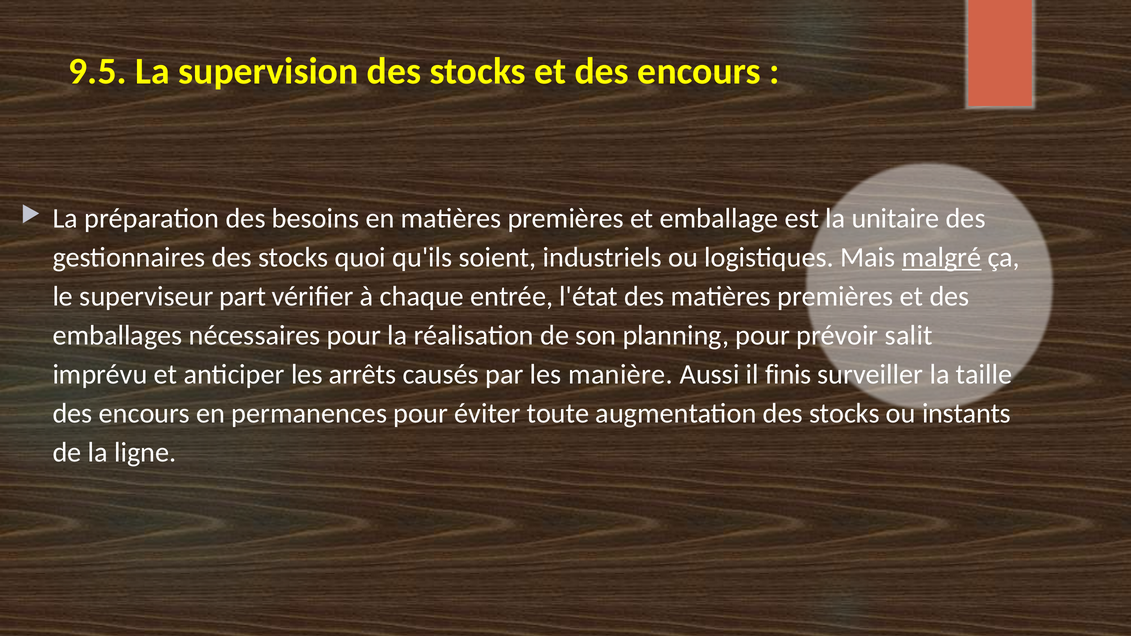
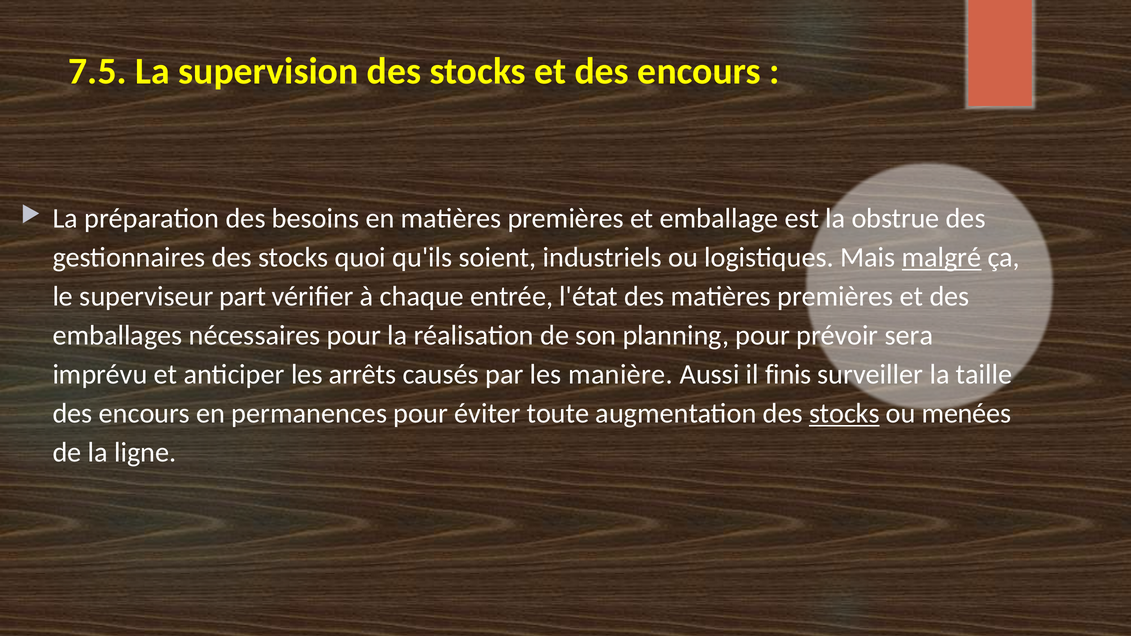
9.5: 9.5 -> 7.5 (98, 72)
unitaire: unitaire -> obstrue (896, 219)
salit: salit -> sera (909, 336)
stocks underline: none -> present (844, 414)
instants: instants -> menées (966, 414)
